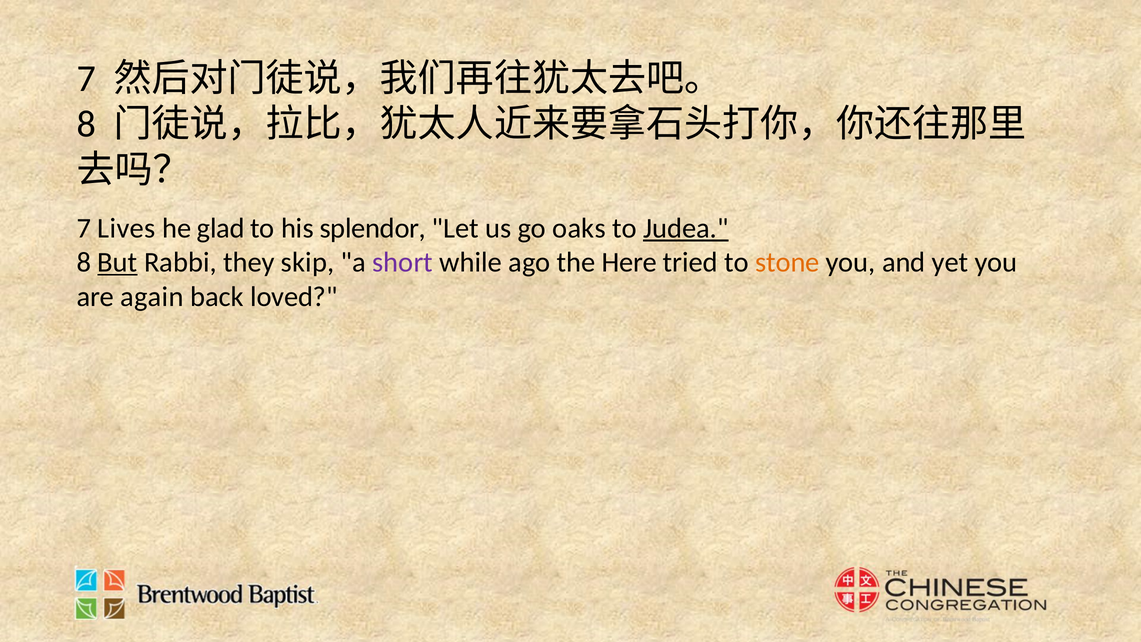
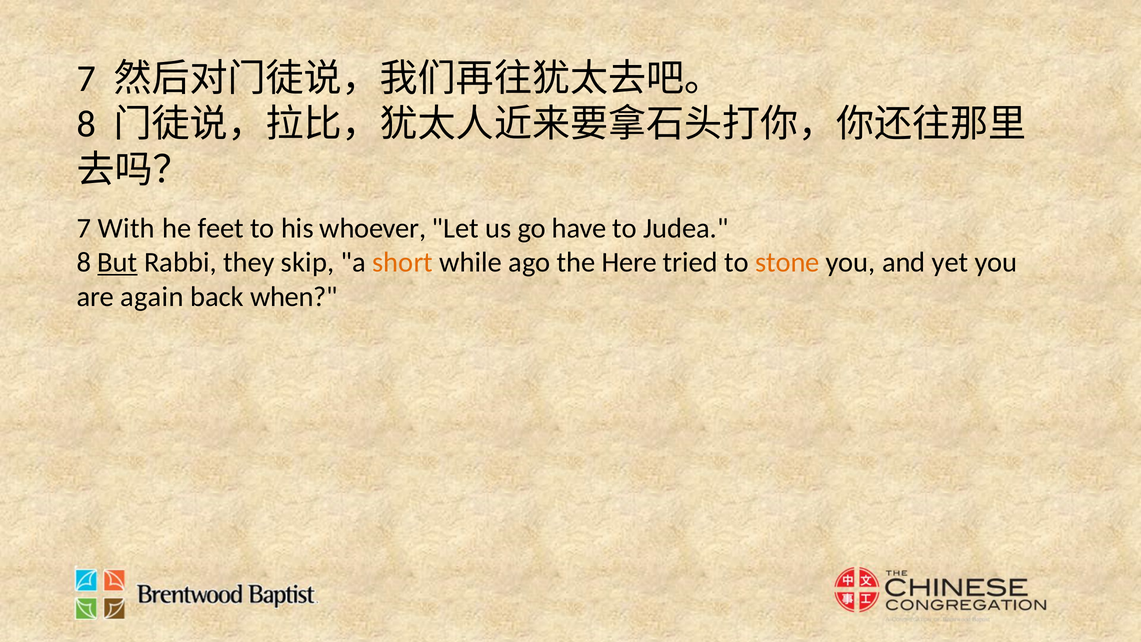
Lives: Lives -> With (126, 228)
glad: glad -> feet (221, 228)
splendor: splendor -> whoever (373, 228)
oaks: oaks -> have (579, 228)
Judea underline: present -> none (686, 228)
short colour: purple -> orange (403, 262)
loved: loved -> when (294, 297)
